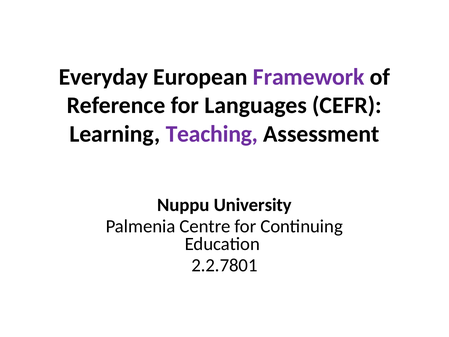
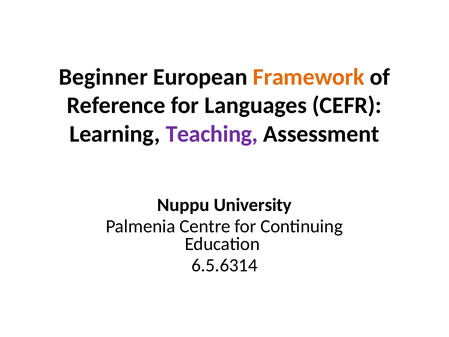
Everyday: Everyday -> Beginner (103, 77)
Framework colour: purple -> orange (309, 77)
2.2.7801: 2.2.7801 -> 6.5.6314 (224, 265)
